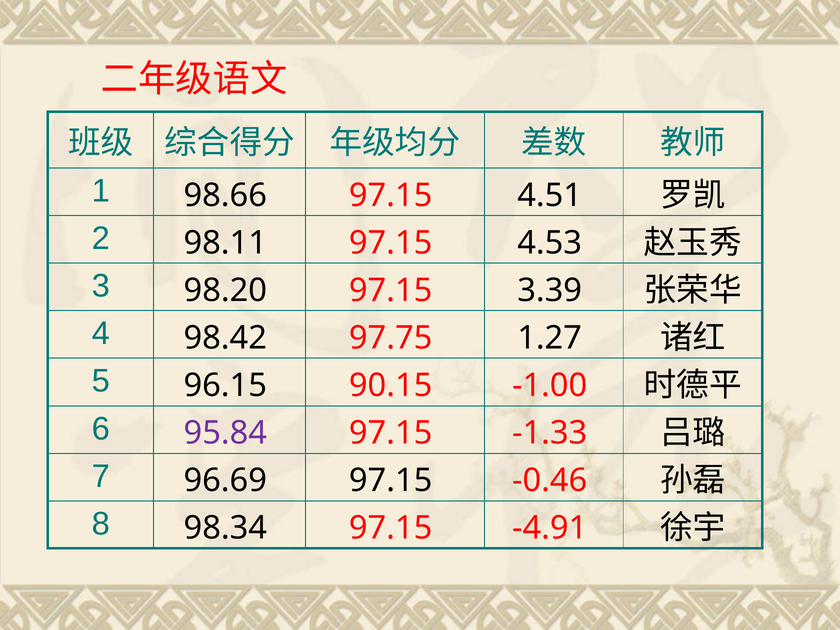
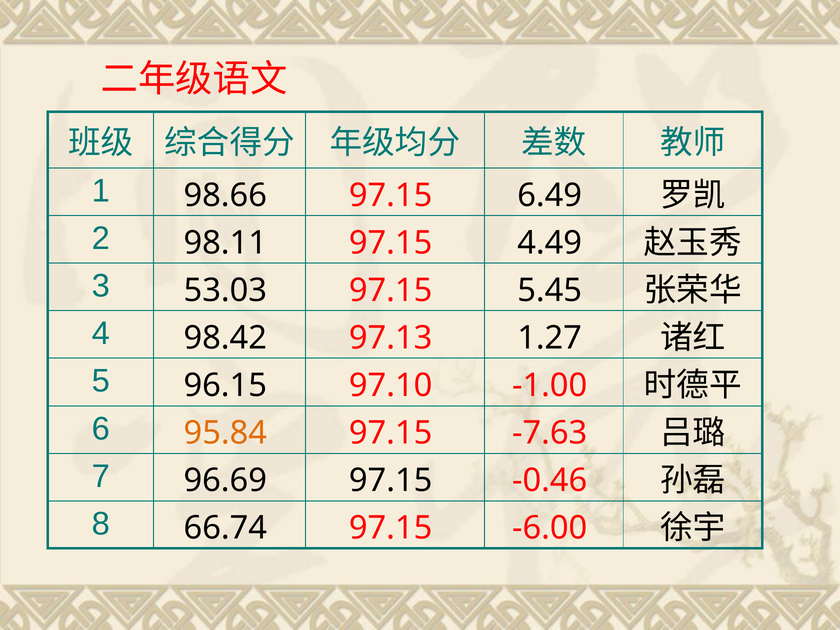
4.51: 4.51 -> 6.49 (550, 195)
4.53: 4.53 -> 4.49 (550, 243)
98.20: 98.20 -> 53.03 (225, 290)
3.39: 3.39 -> 5.45 (550, 290)
97.75: 97.75 -> 97.13 (391, 338)
90.15: 90.15 -> 97.10 (391, 386)
95.84 colour: purple -> orange (225, 433)
-1.33: -1.33 -> -7.63 (550, 433)
98.34: 98.34 -> 66.74 (225, 528)
-4.91: -4.91 -> -6.00 (550, 528)
